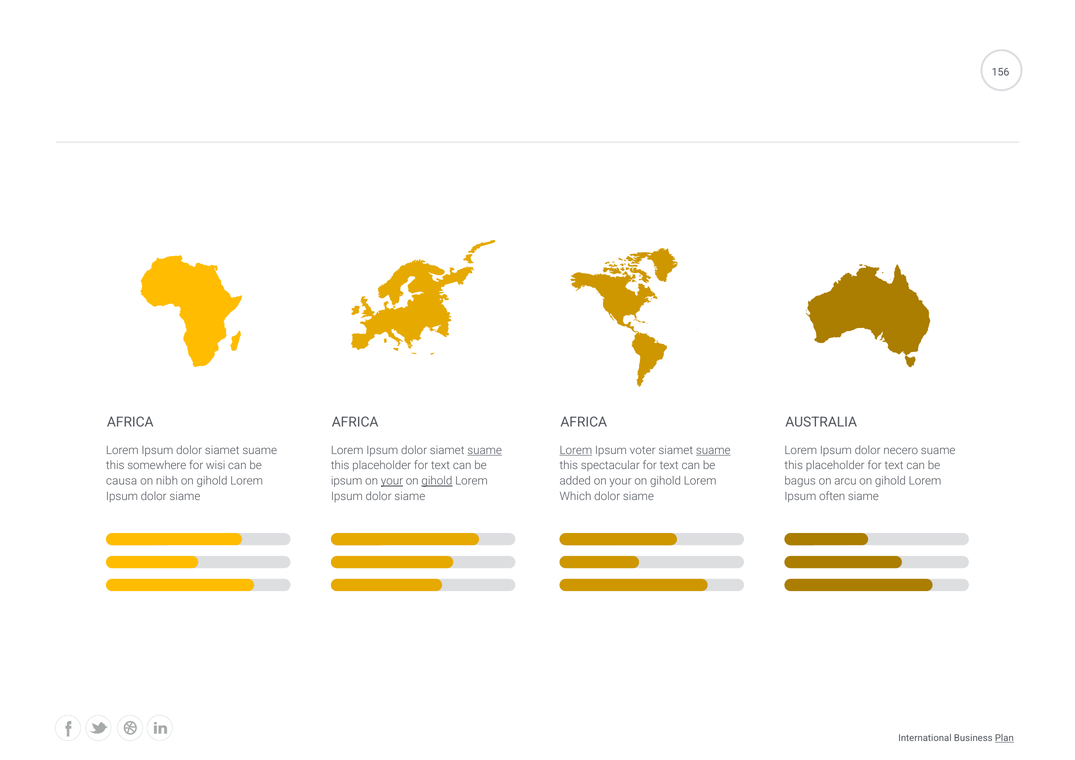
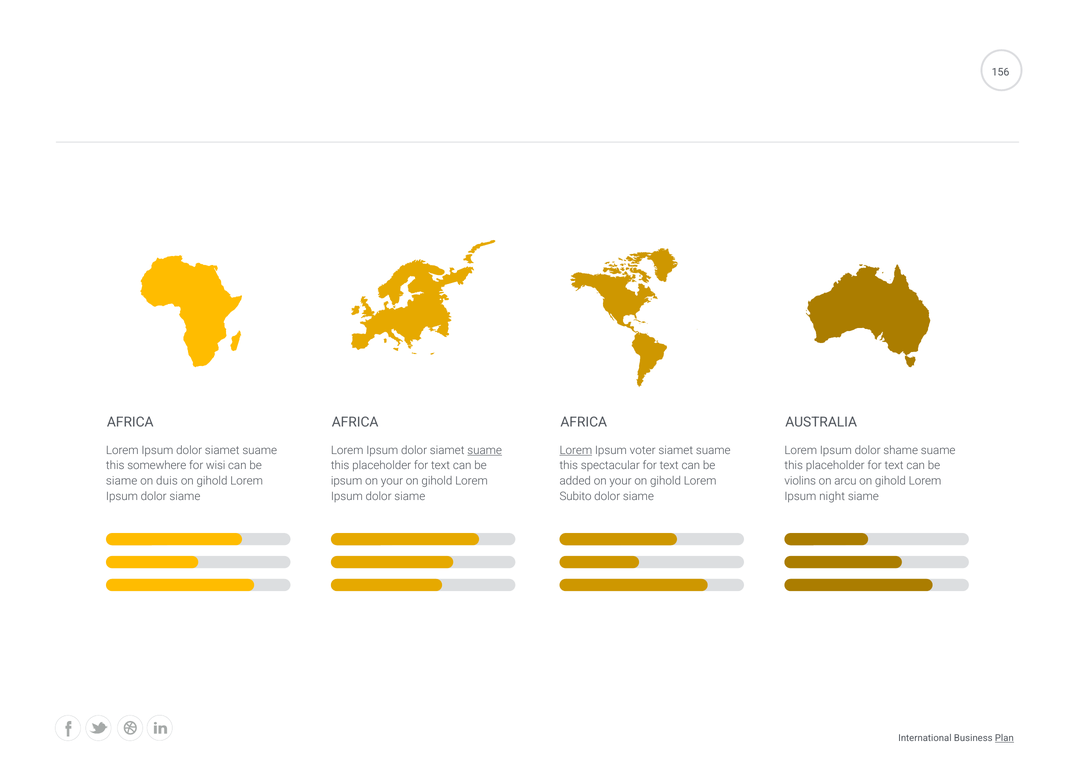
suame underline: present -> none (713, 450)
necero: necero -> shame (901, 450)
causa: causa -> siame (122, 481)
nibh: nibh -> duis (167, 481)
your underline: present -> none (392, 481)
gihold underline: present -> none (437, 481)
bagus: bagus -> violins (800, 481)
Which: Which -> Subito (576, 496)
often: often -> night (832, 496)
